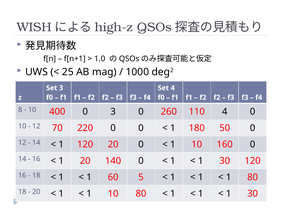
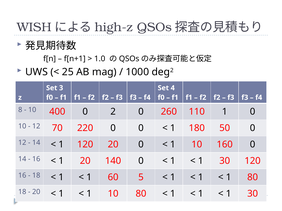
0 3: 3 -> 2 (113, 112)
110 4: 4 -> 1 (225, 112)
